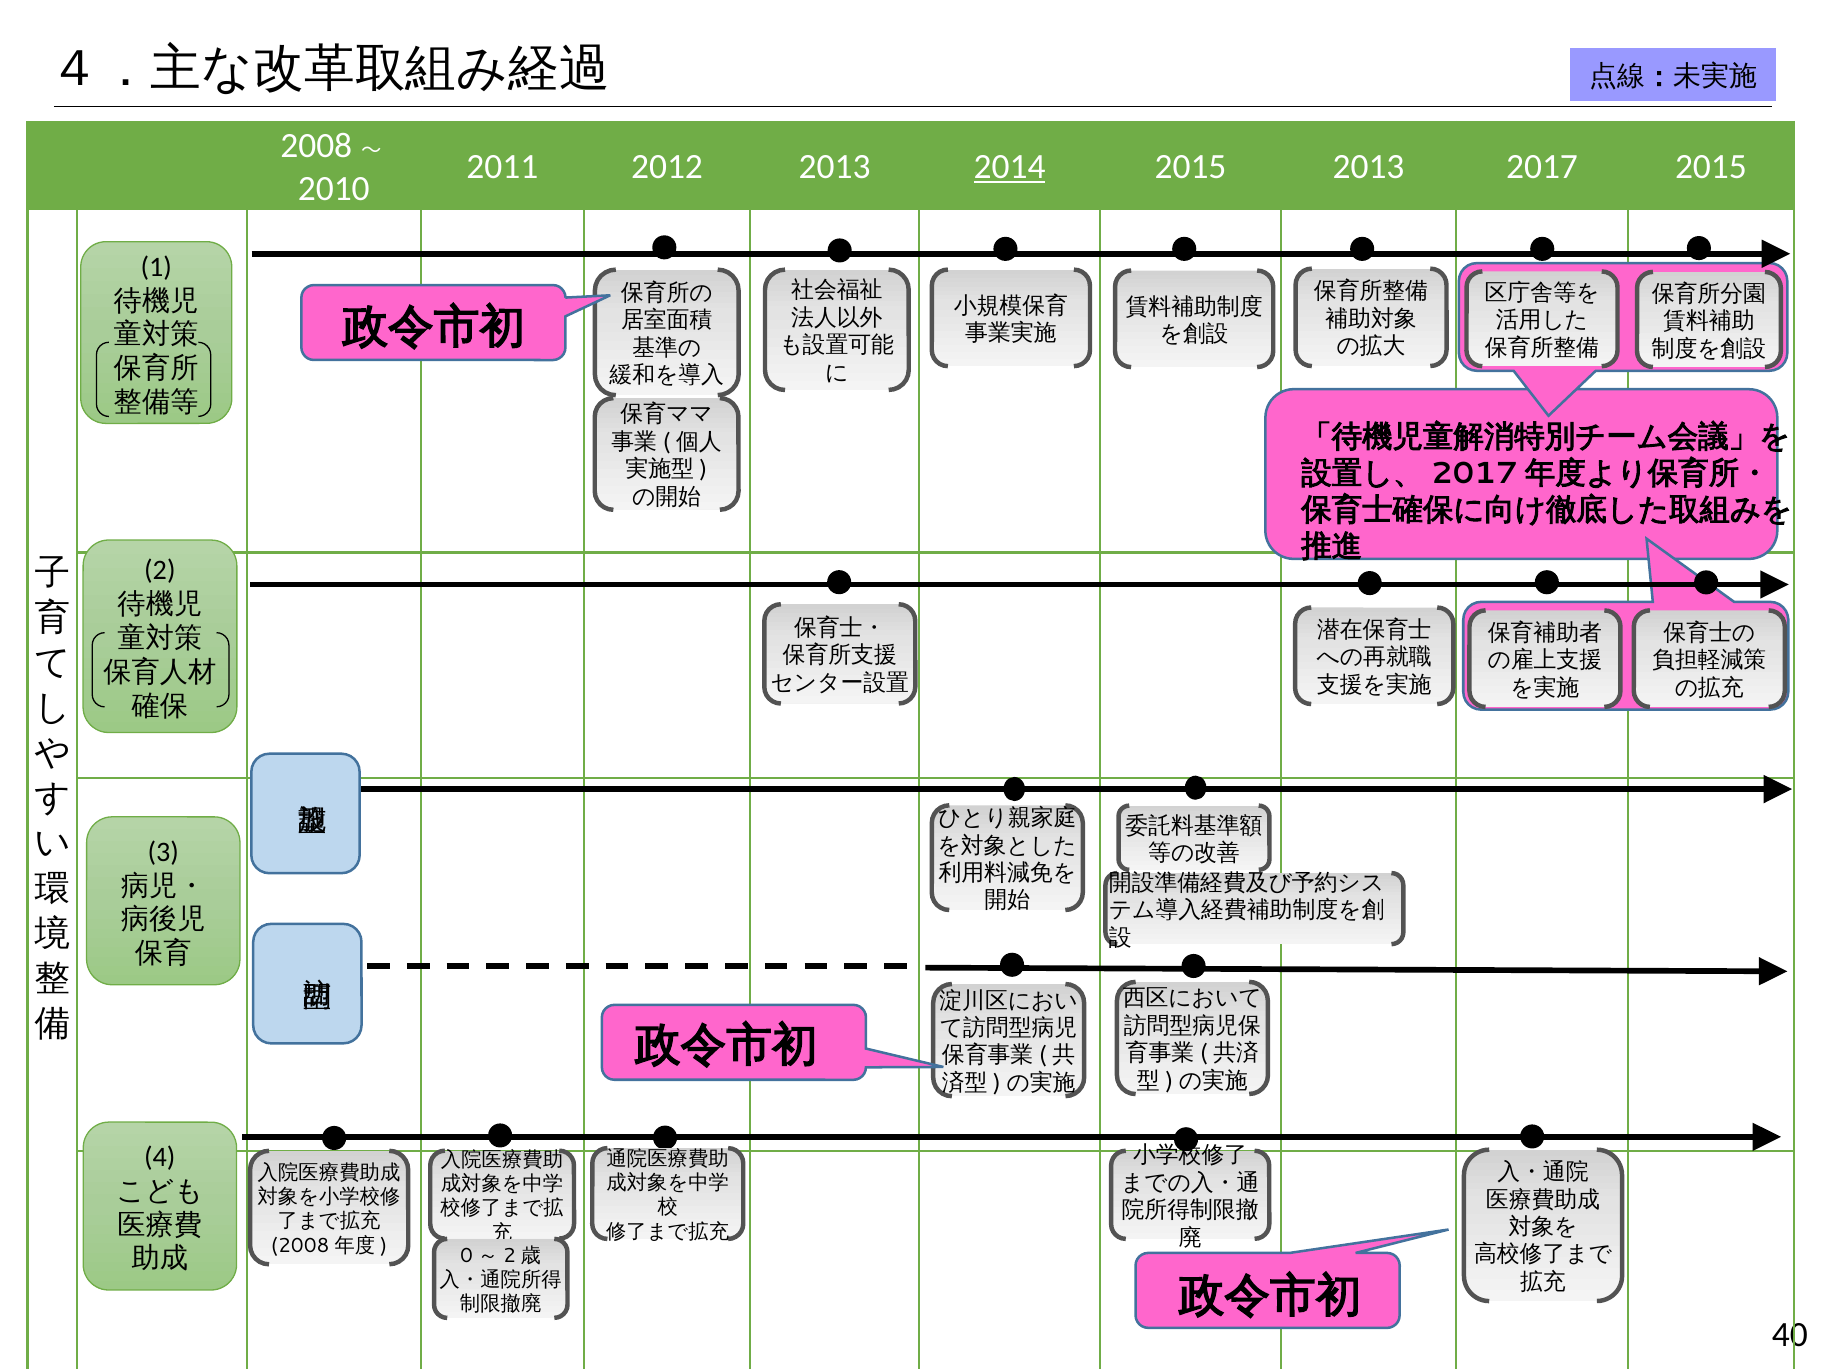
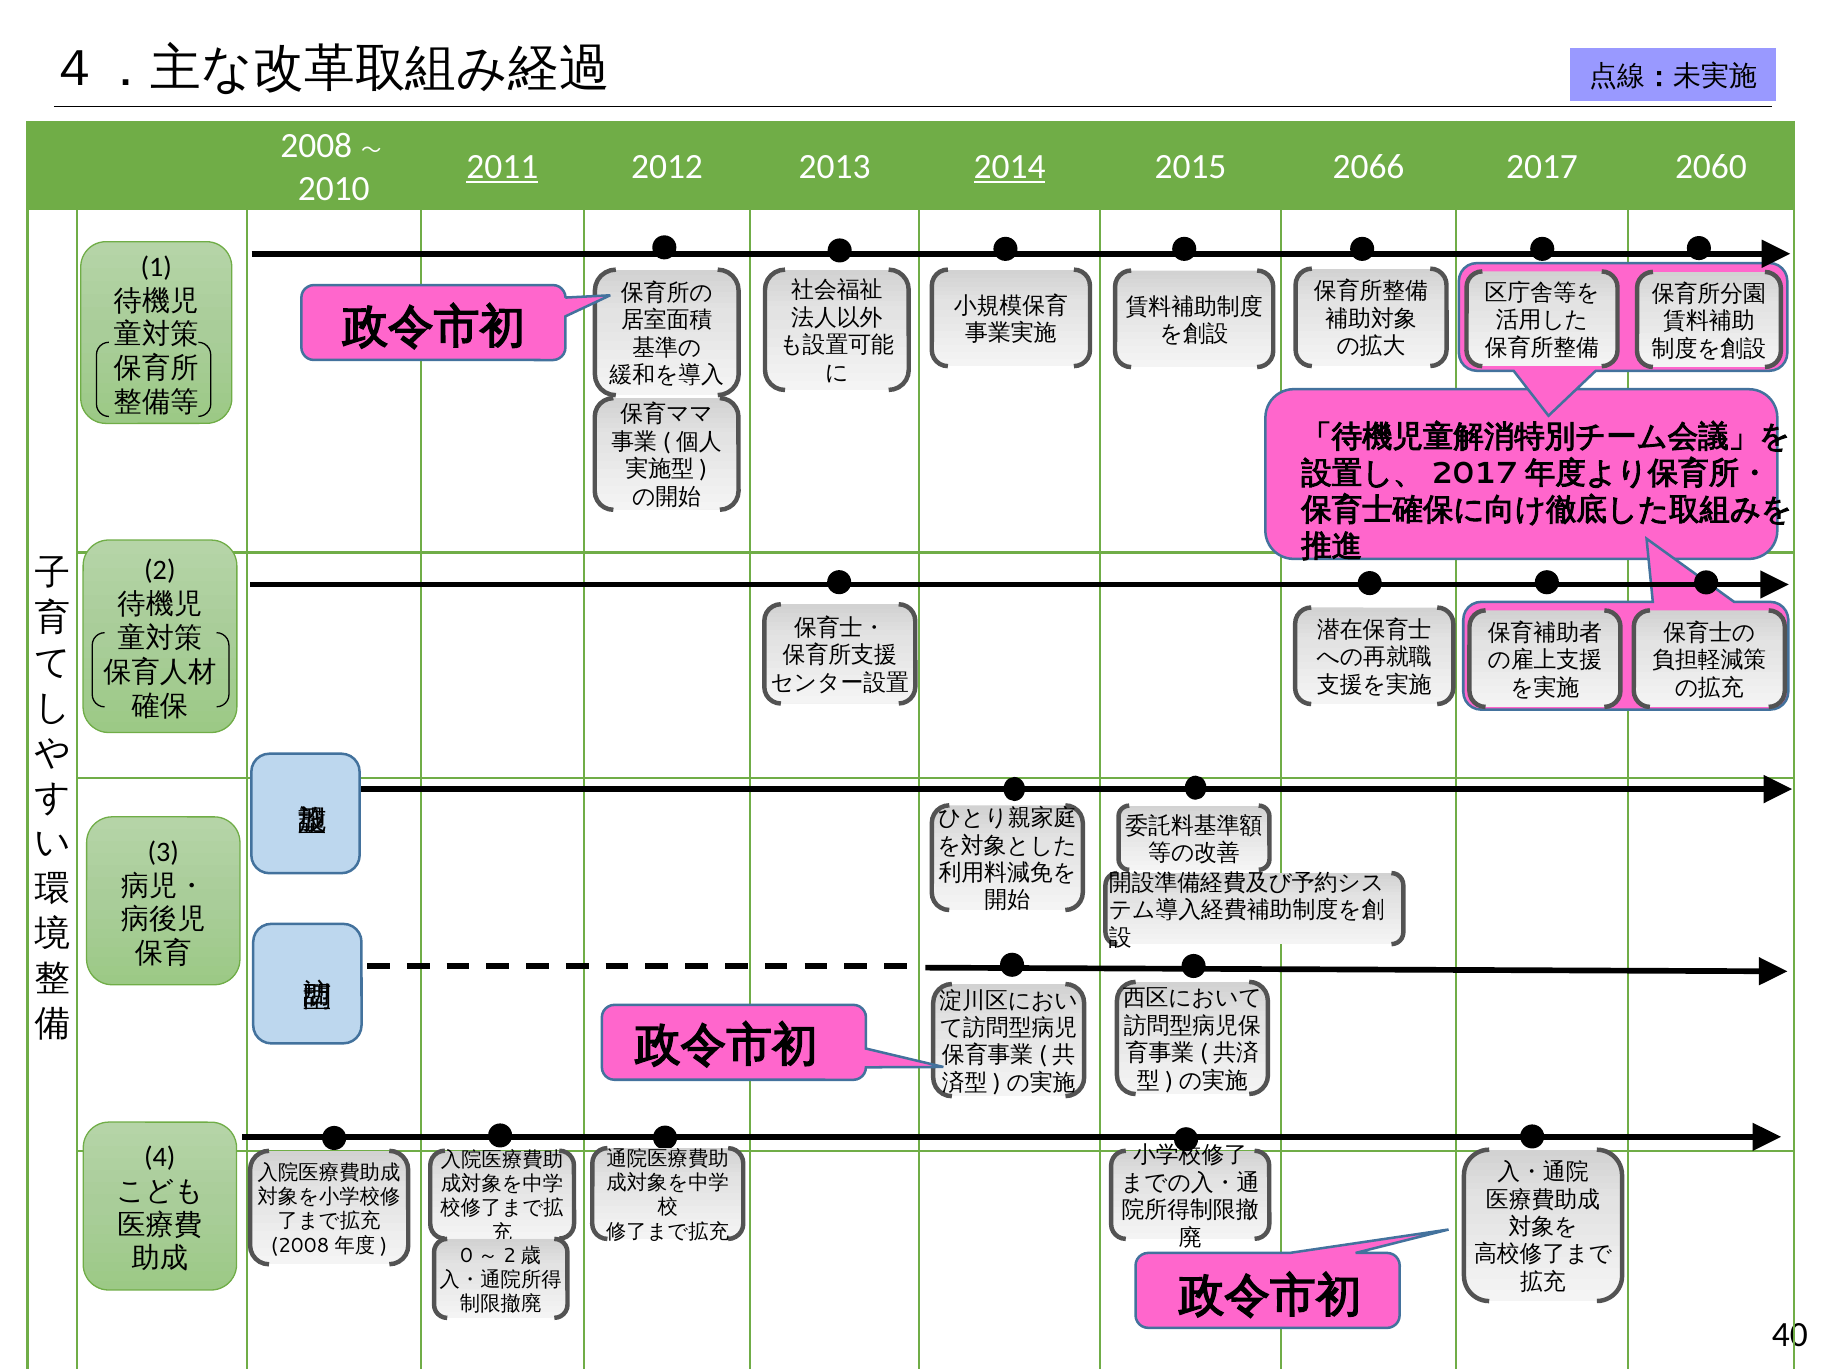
2011 underline: none -> present (502, 167)
2015 2013: 2013 -> 2066 (1369, 167)
2017 2015: 2015 -> 2060 (1711, 167)
